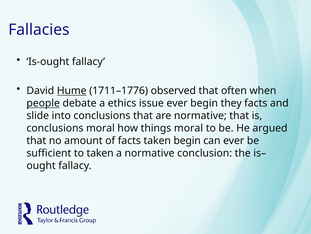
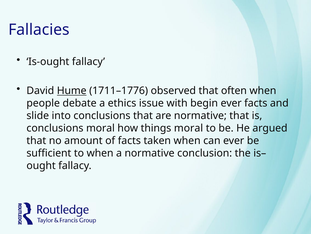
people underline: present -> none (43, 103)
issue ever: ever -> with (177, 103)
begin they: they -> ever (231, 103)
taken begin: begin -> when (187, 140)
to taken: taken -> when (100, 153)
